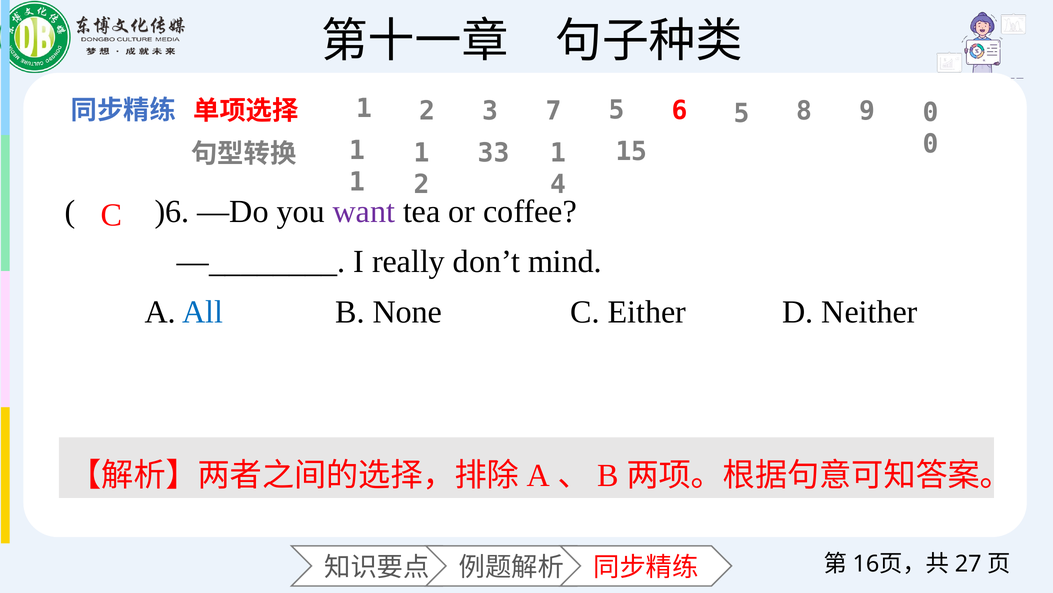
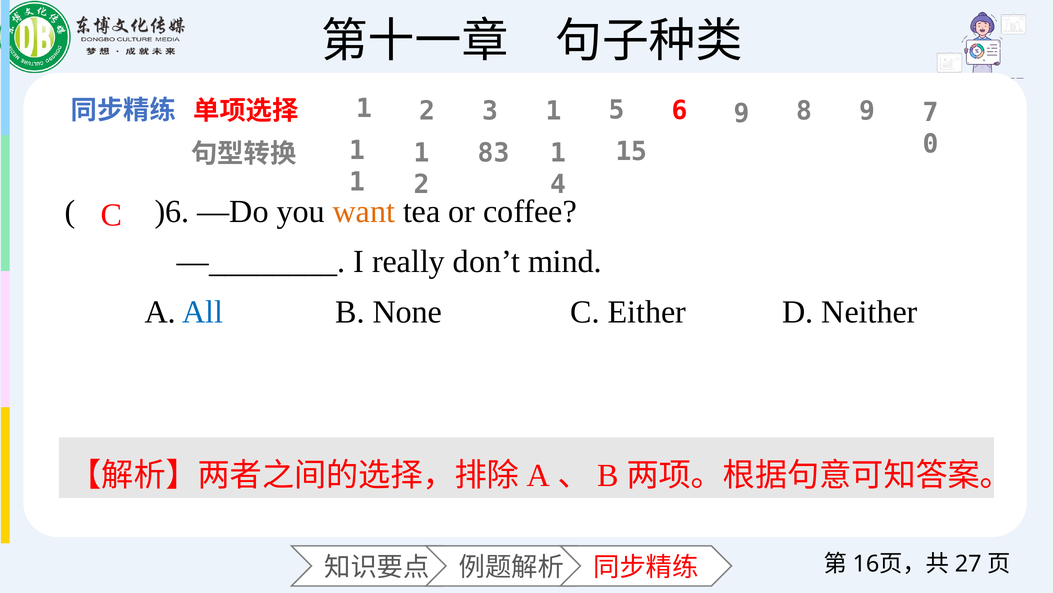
7: 7 -> 1 (553, 111)
6 5: 5 -> 9 (742, 113)
9 0: 0 -> 7 (930, 112)
33: 33 -> 83 (494, 153)
want colour: purple -> orange (364, 211)
